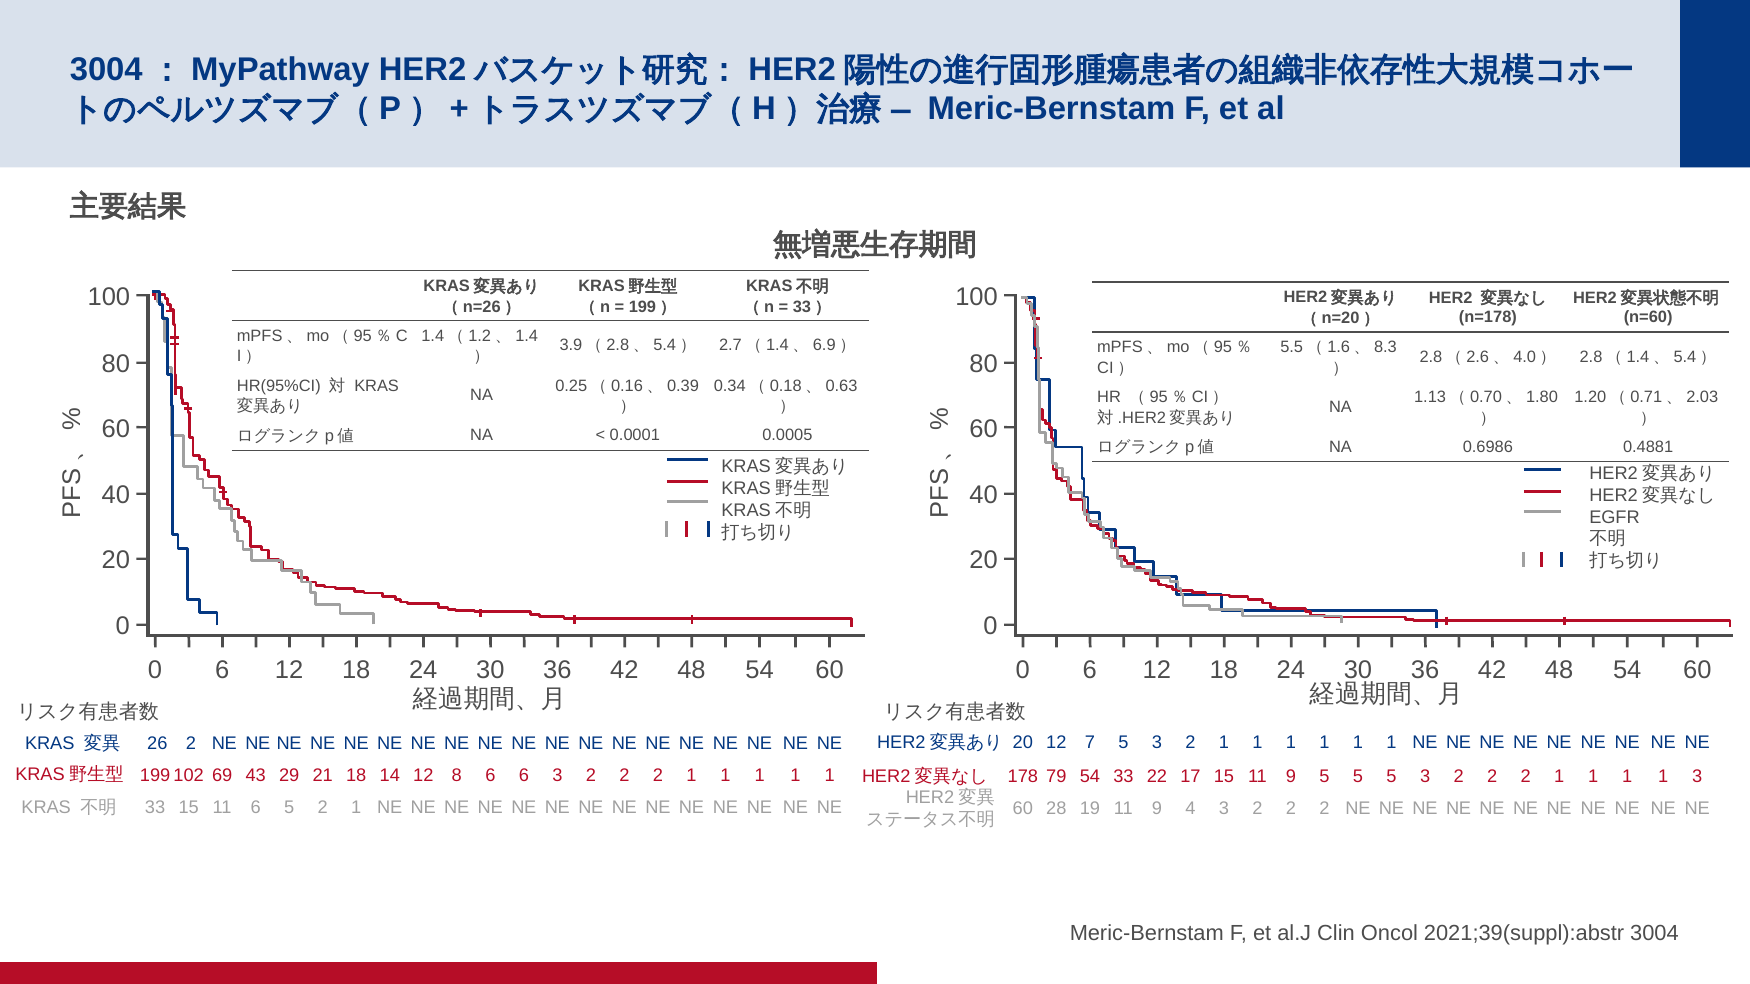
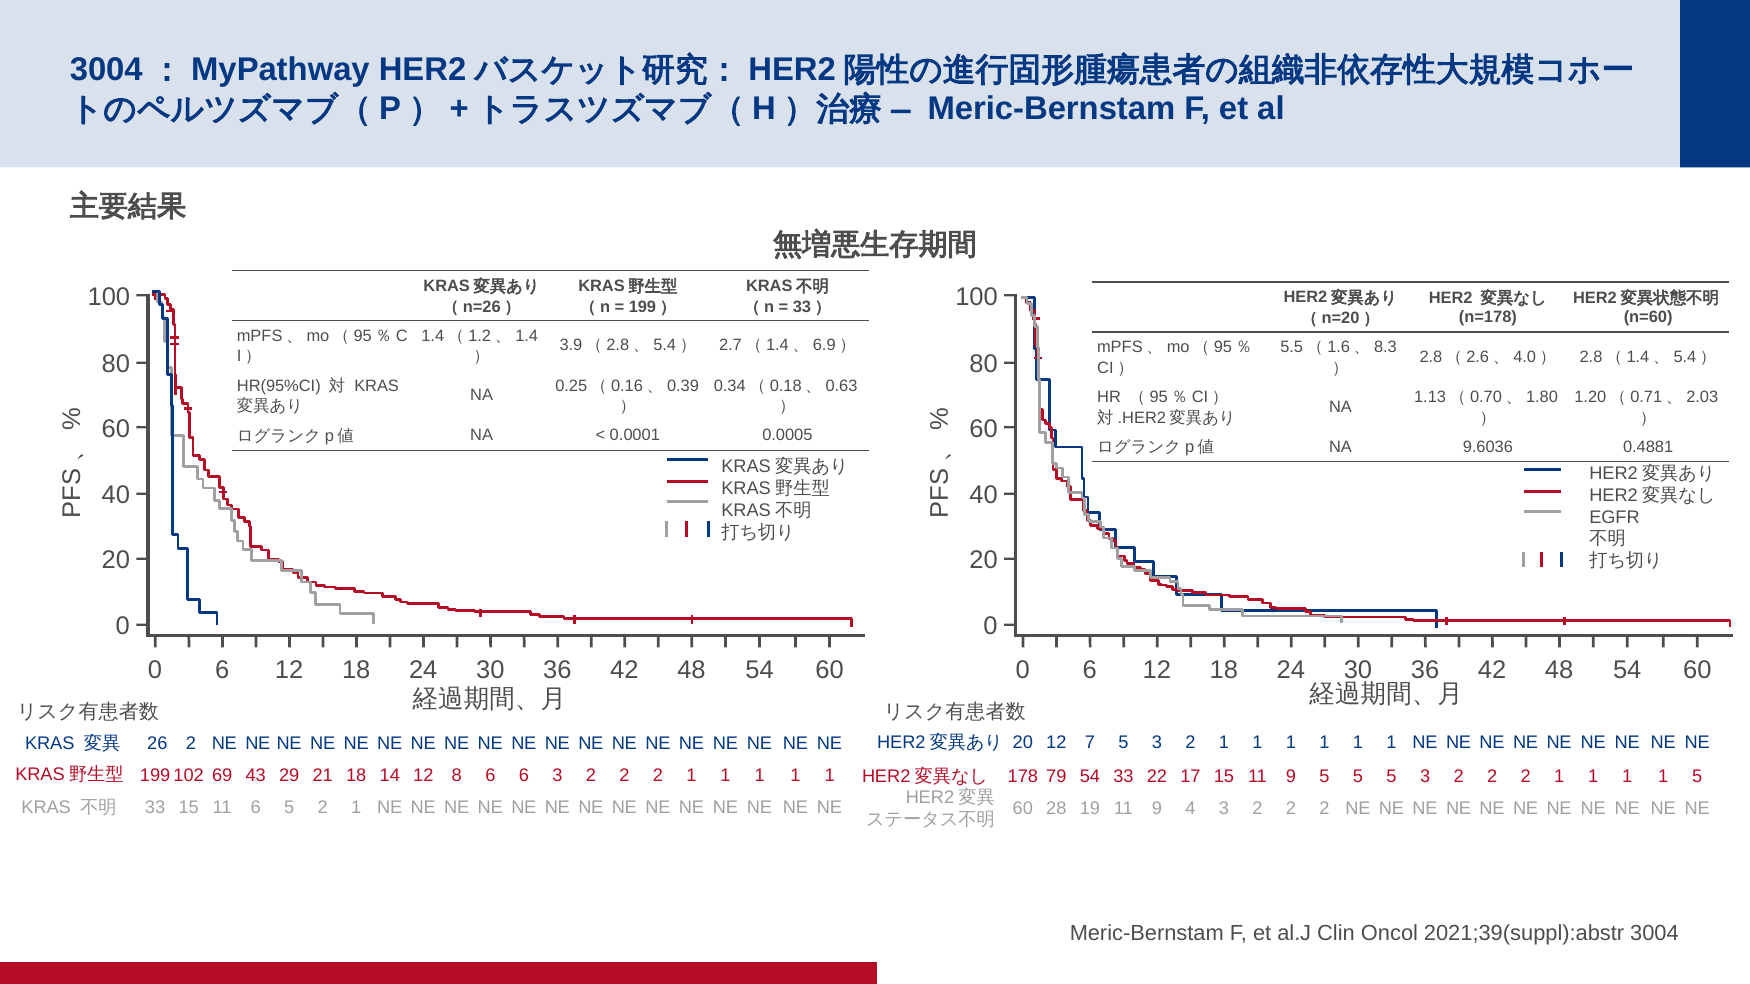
0.6986: 0.6986 -> 9.6036 (1488, 447)
1 3: 3 -> 5 (1697, 777)
